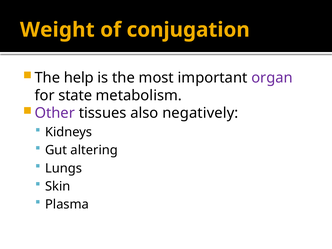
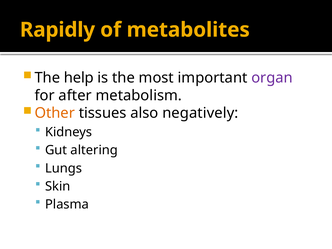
Weight: Weight -> Rapidly (57, 30)
conjugation: conjugation -> metabolites (188, 30)
state: state -> after (75, 95)
Other colour: purple -> orange (55, 113)
